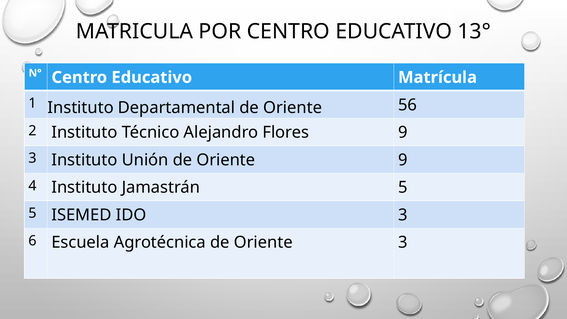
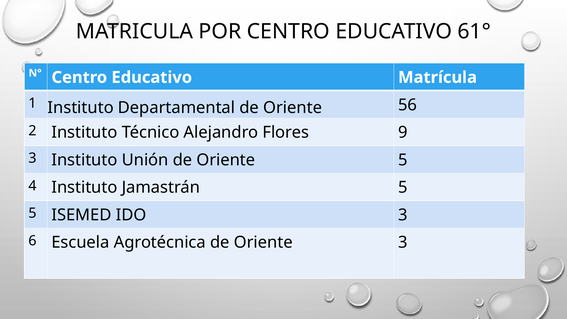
13°: 13° -> 61° (474, 31)
Oriente 9: 9 -> 5 (403, 160)
